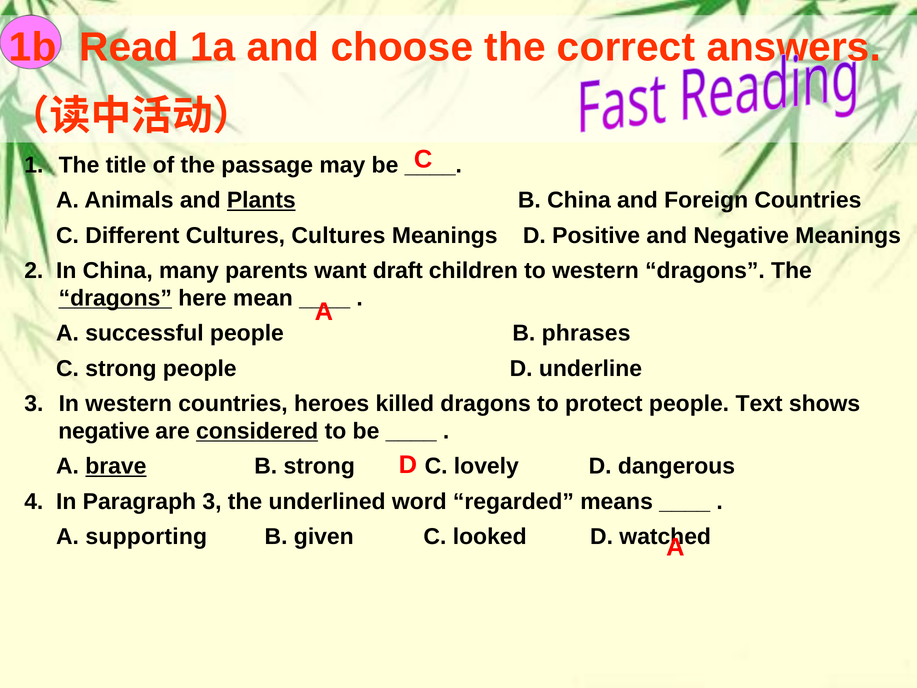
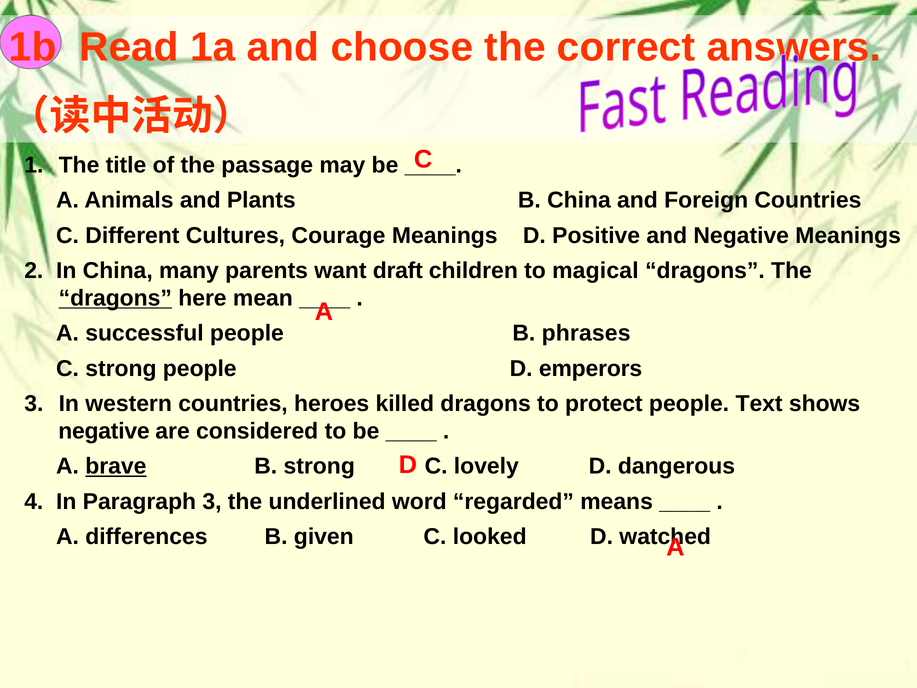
Plants underline: present -> none (261, 200)
Cultures Cultures: Cultures -> Courage (338, 235)
to western: western -> magical (595, 271)
underline: underline -> emperors (591, 368)
considered underline: present -> none (257, 431)
supporting: supporting -> differences (146, 537)
